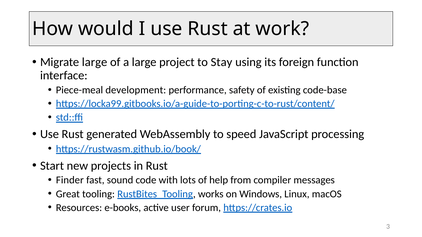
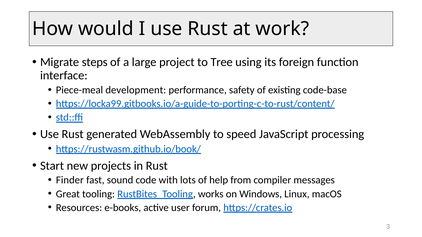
Migrate large: large -> steps (95, 62)
Stay: Stay -> Tree (222, 62)
